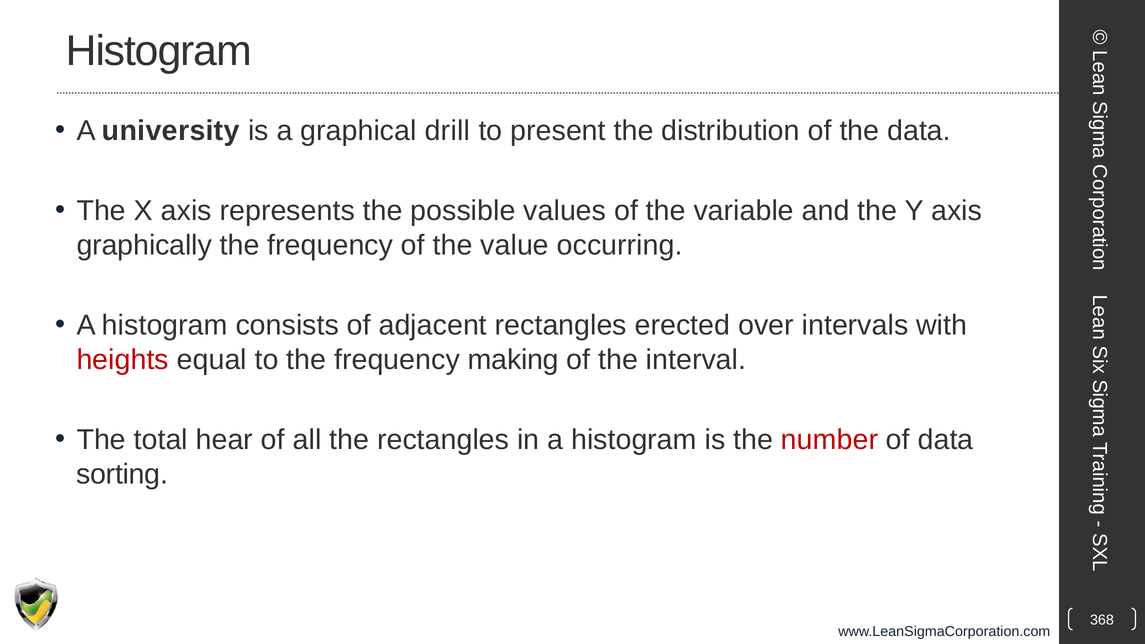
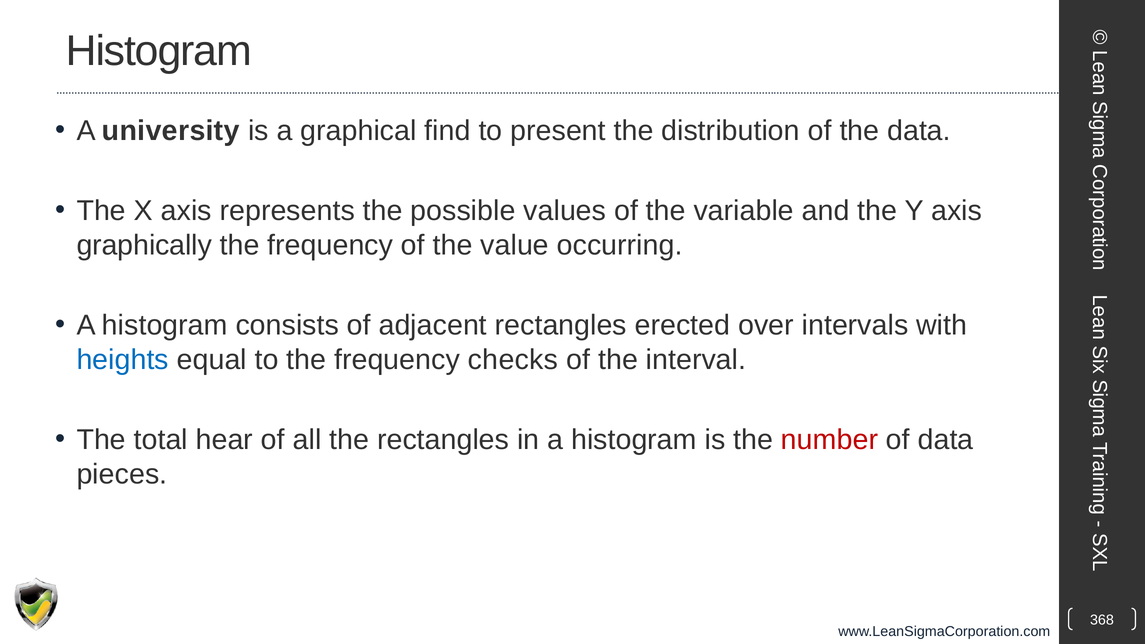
drill: drill -> find (448, 131)
heights colour: red -> blue (123, 360)
making: making -> checks (513, 360)
sorting: sorting -> pieces (122, 474)
